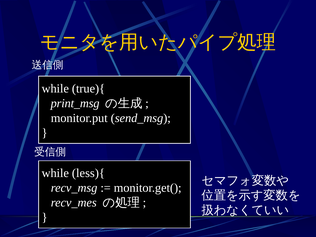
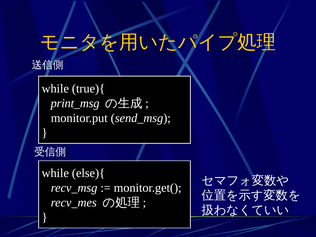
less){: less){ -> else){ (88, 173)
